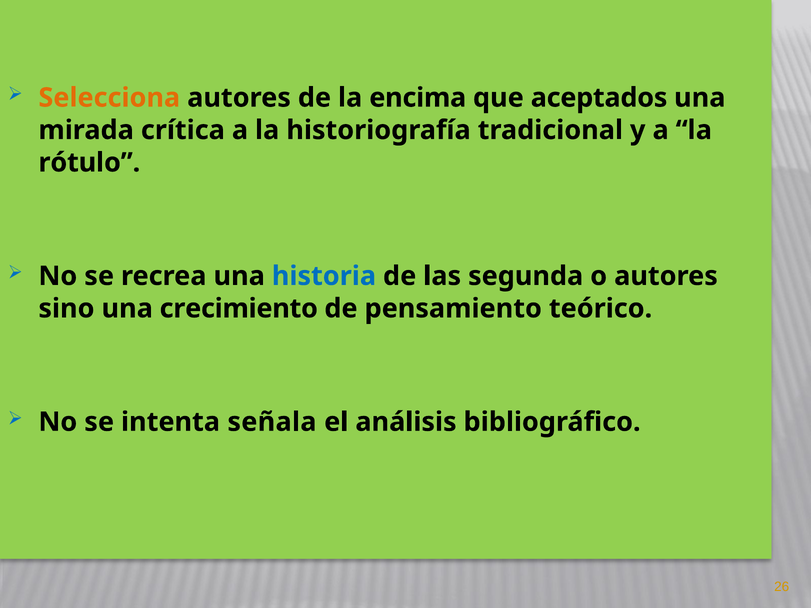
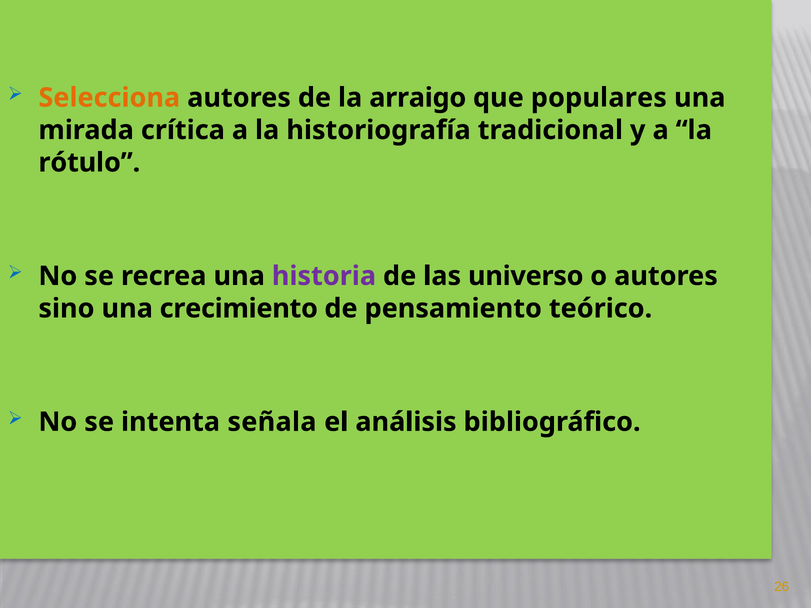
encima: encima -> arraigo (418, 98)
aceptados: aceptados -> populares (599, 98)
historia colour: blue -> purple (324, 276)
segunda: segunda -> universo (526, 276)
